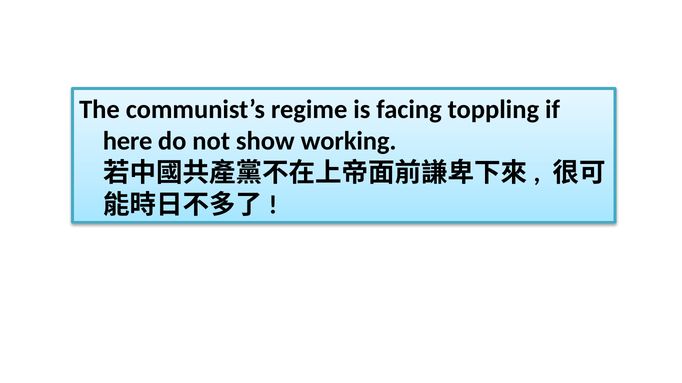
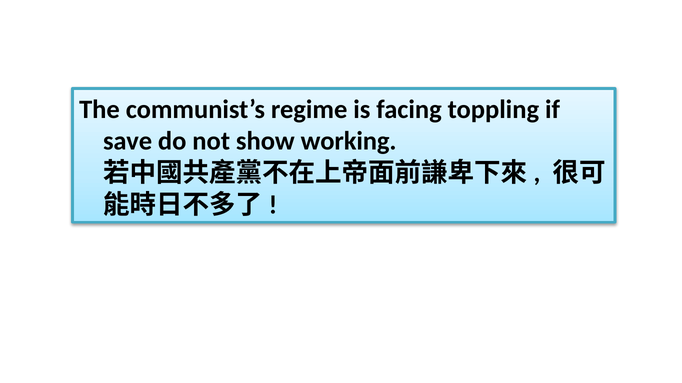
here: here -> save (128, 141)
